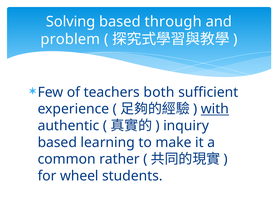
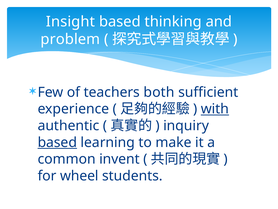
Solving: Solving -> Insight (71, 22)
through: through -> thinking (173, 22)
based underline: none -> present (57, 142)
rather: rather -> invent (119, 159)
